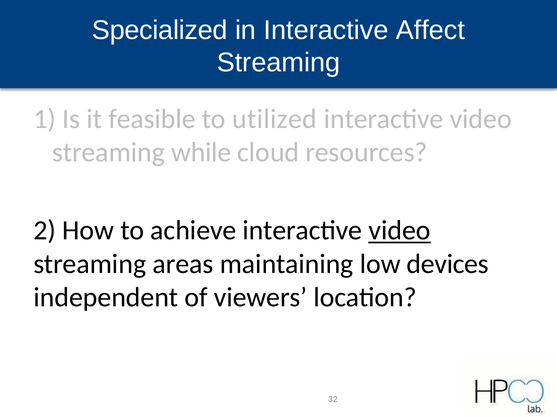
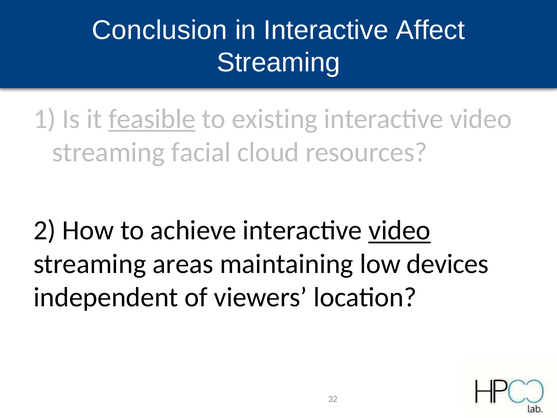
Specialized: Specialized -> Conclusion (160, 30)
feasible underline: none -> present (152, 119)
utilized: utilized -> existing (275, 119)
while: while -> facial (201, 152)
